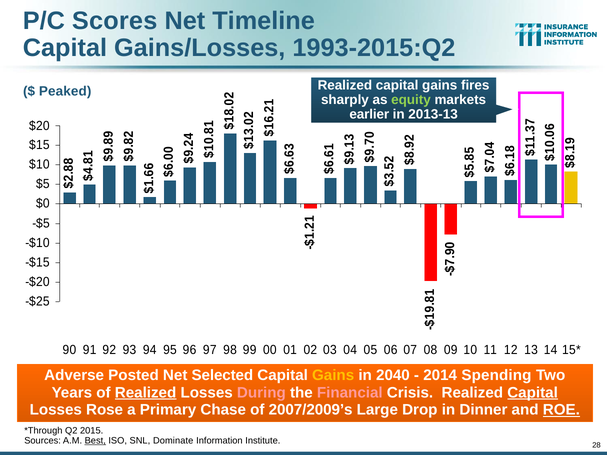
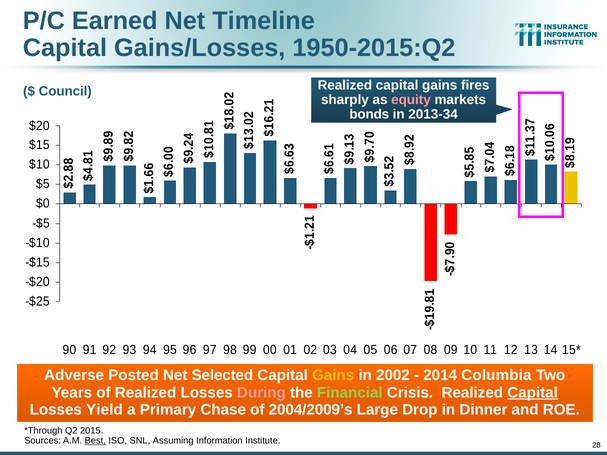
Scores: Scores -> Earned (115, 21)
1993-2015:Q2: 1993-2015:Q2 -> 1950-2015:Q2 (374, 48)
Peaked: Peaked -> Council (65, 91)
equity colour: light green -> pink (411, 100)
earlier: earlier -> bonds (369, 115)
2013-13: 2013-13 -> 2013-34 (433, 115)
2040: 2040 -> 2002 (393, 376)
Spending: Spending -> Columbia (496, 376)
Realized underline: present -> none (146, 393)
Financial colour: pink -> light green (350, 393)
Rose: Rose -> Yield (104, 410)
2007/2009’s: 2007/2009’s -> 2004/2009’s (311, 410)
ROE underline: present -> none (561, 410)
Dominate: Dominate -> Assuming (173, 441)
